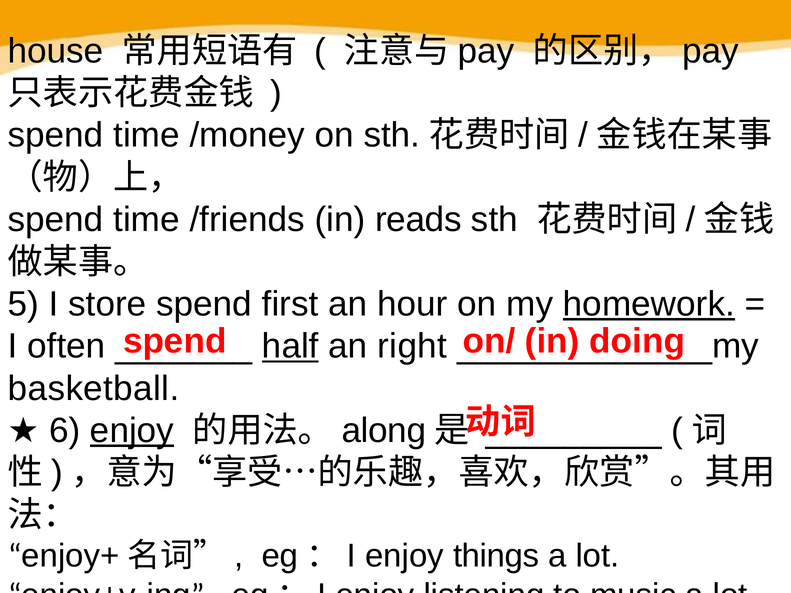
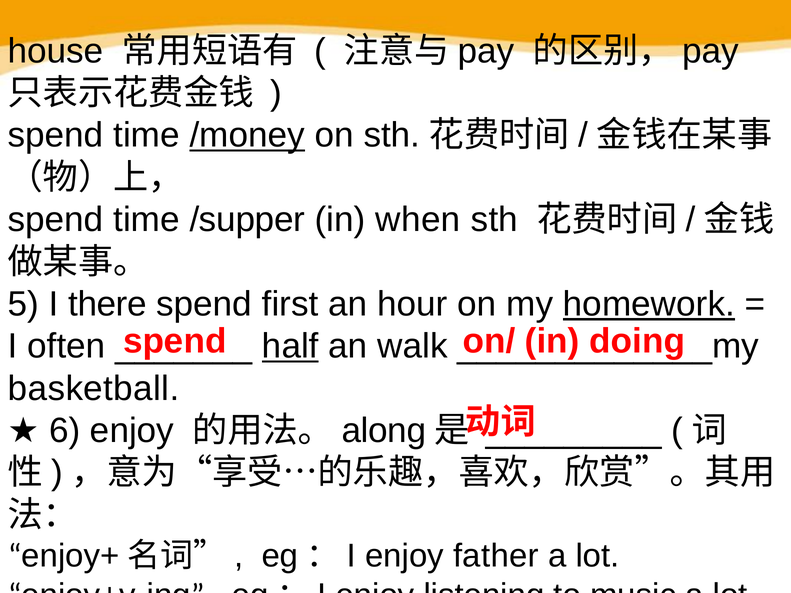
/money underline: none -> present (247, 135)
/friends: /friends -> /supper (247, 220)
reads: reads -> when (418, 220)
store: store -> there (107, 304)
right: right -> walk (412, 346)
enjoy underline: present -> none (132, 431)
things: things -> father (496, 556)
